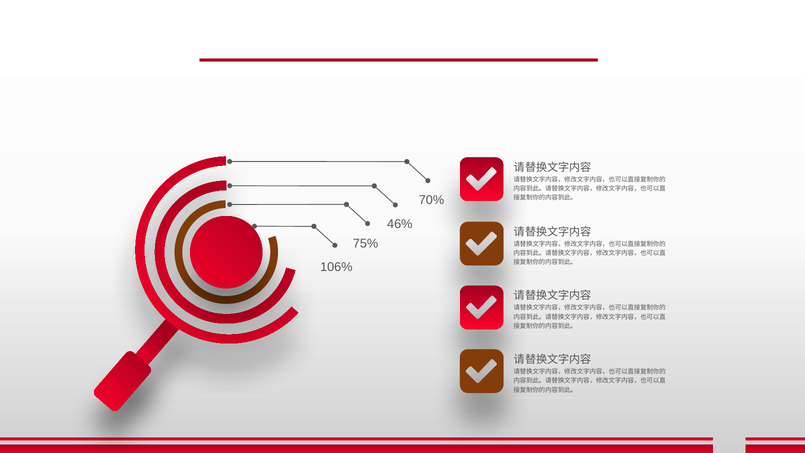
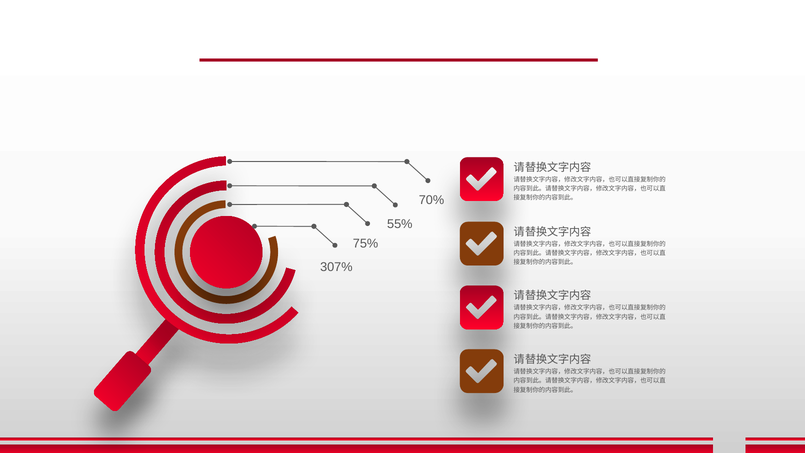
46%: 46% -> 55% (400, 224)
106%: 106% -> 307% (336, 267)
